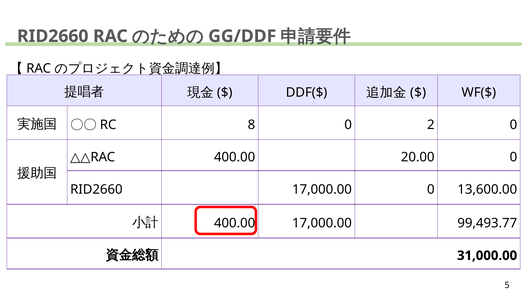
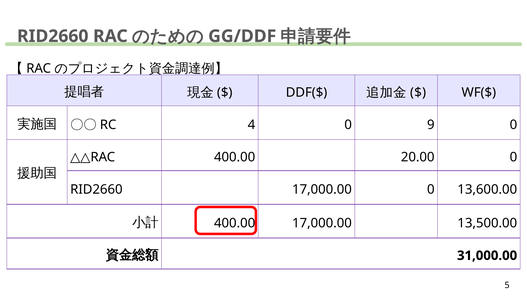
8: 8 -> 4 (251, 125)
2: 2 -> 9 (431, 125)
99,493.77: 99,493.77 -> 13,500.00 (487, 224)
